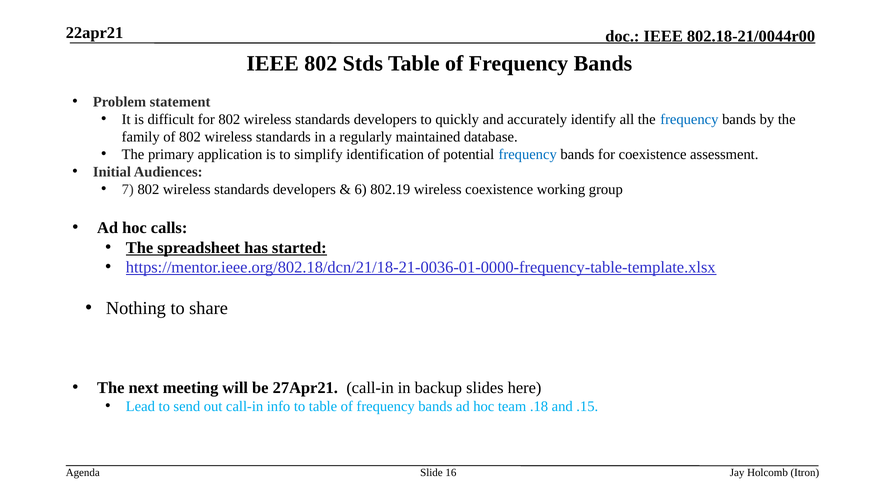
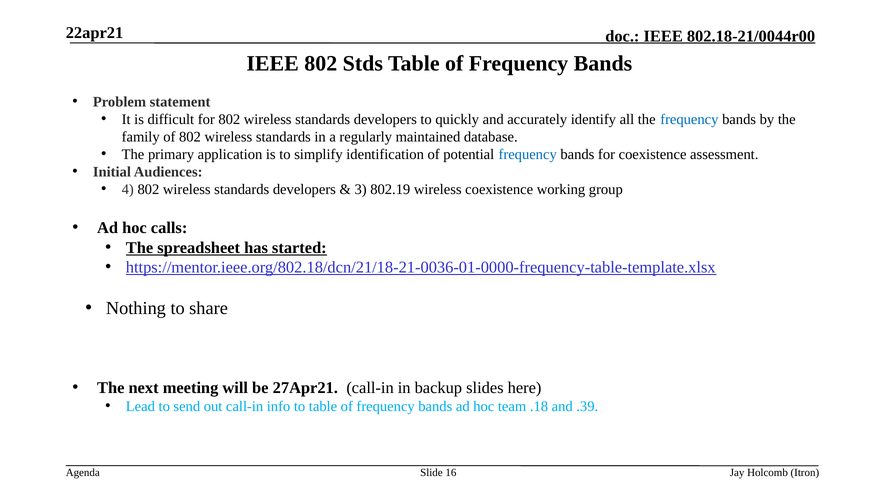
7: 7 -> 4 (128, 190)
6: 6 -> 3 (361, 190)
.15: .15 -> .39 (587, 407)
